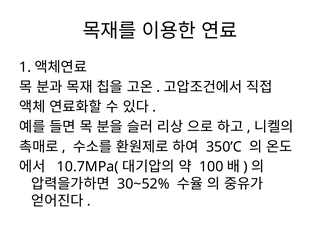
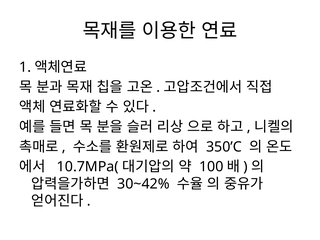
30~52%: 30~52% -> 30~42% (143, 184)
